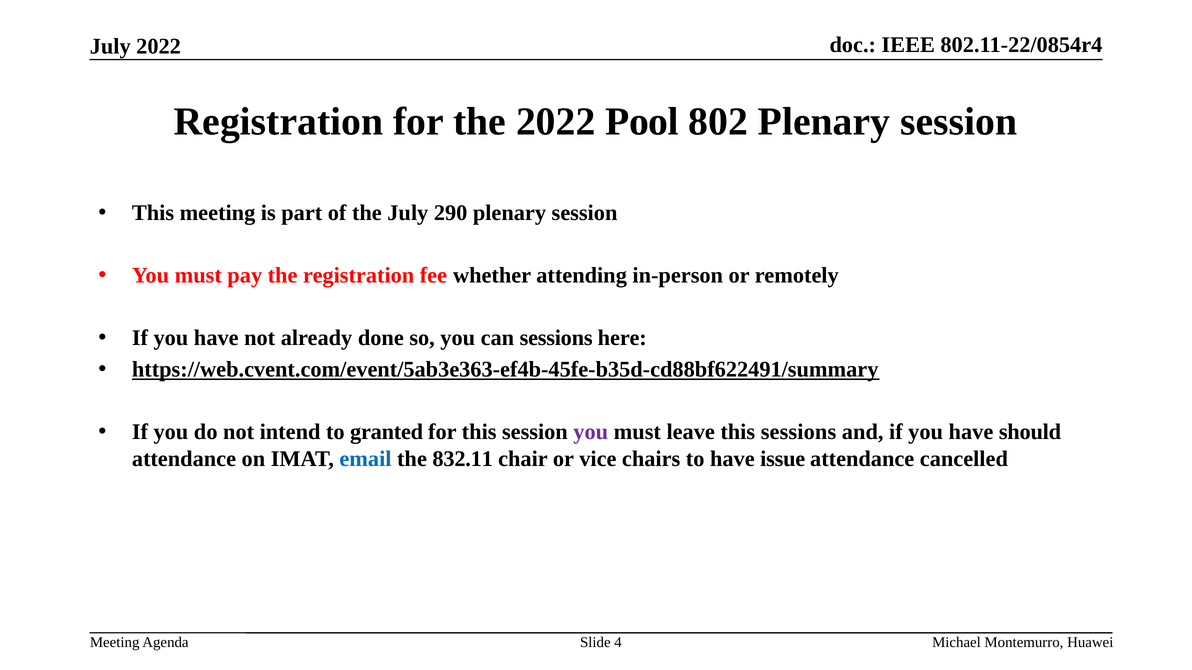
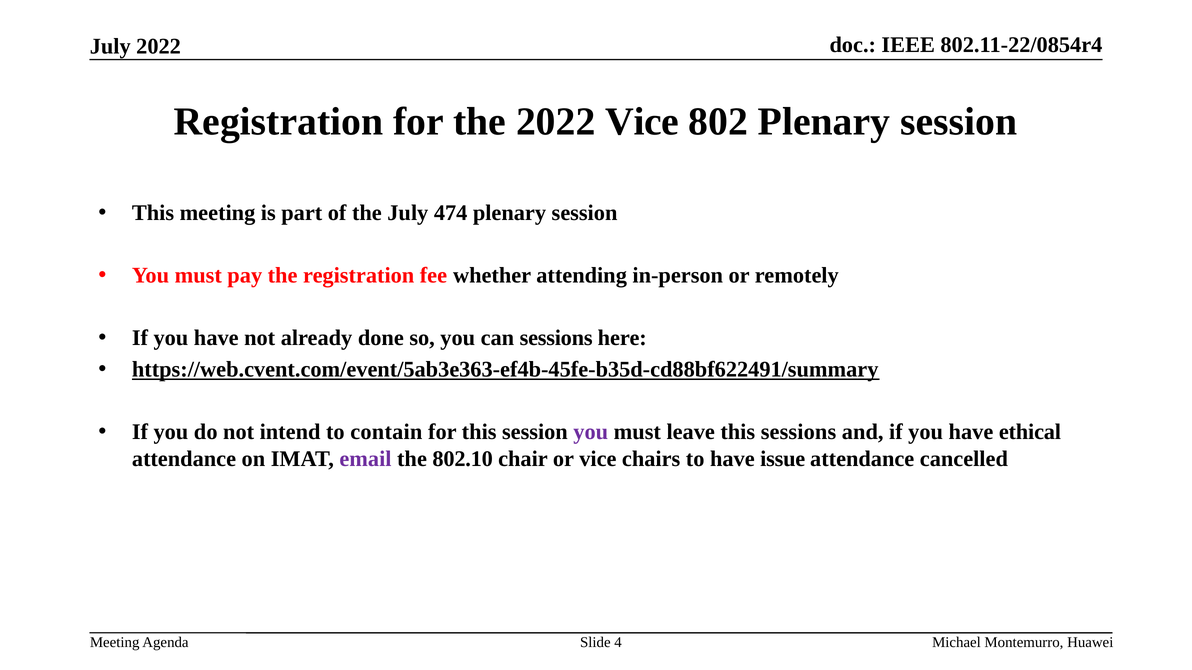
2022 Pool: Pool -> Vice (642, 122)
290: 290 -> 474 (451, 213)
granted: granted -> contain (386, 432)
should: should -> ethical (1030, 432)
email colour: blue -> purple (365, 459)
832.11: 832.11 -> 802.10 (463, 459)
